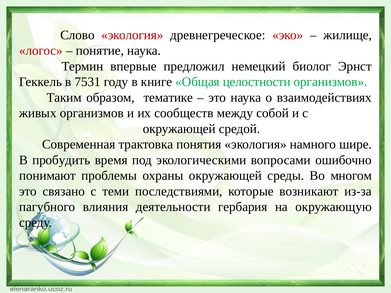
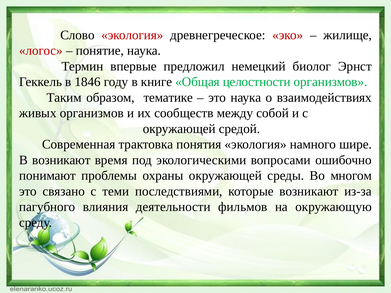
7531: 7531 -> 1846 (88, 82)
В пробудить: пробудить -> возникают (61, 160)
гербария: гербария -> фильмов (243, 207)
